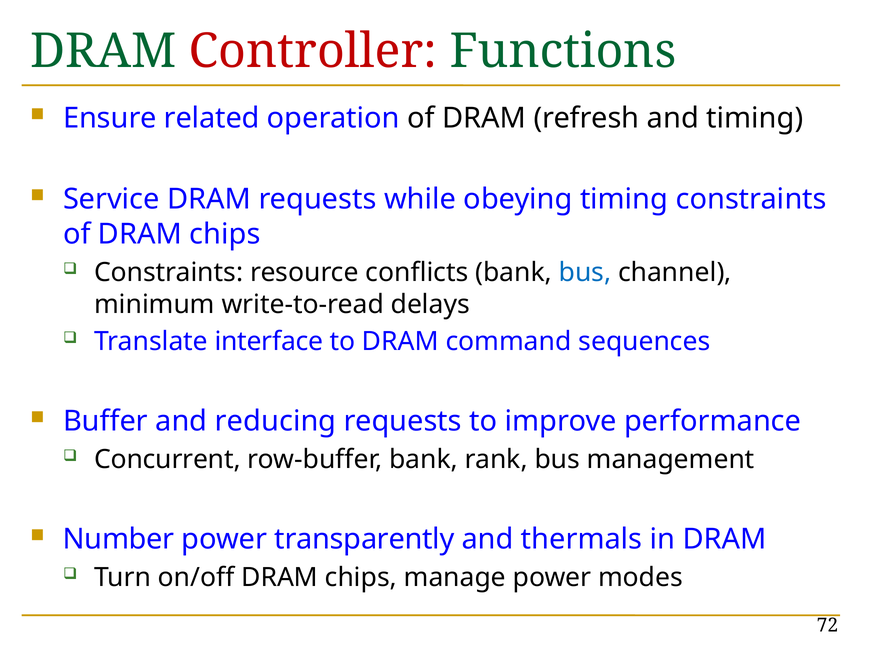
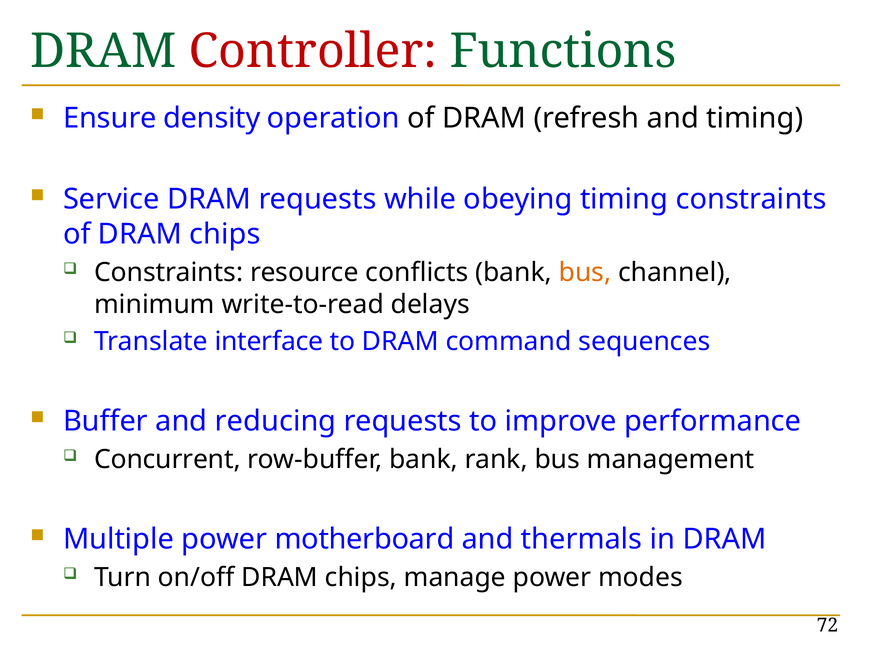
related: related -> density (212, 118)
bus colour: blue -> orange (585, 273)
Number: Number -> Multiple (118, 540)
transparently: transparently -> motherboard (364, 540)
